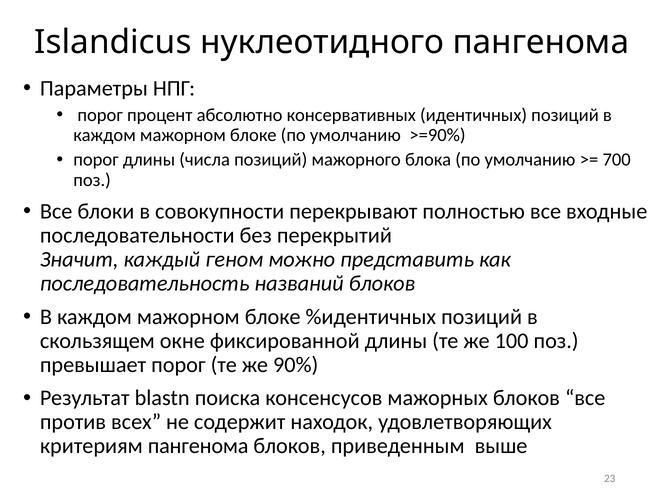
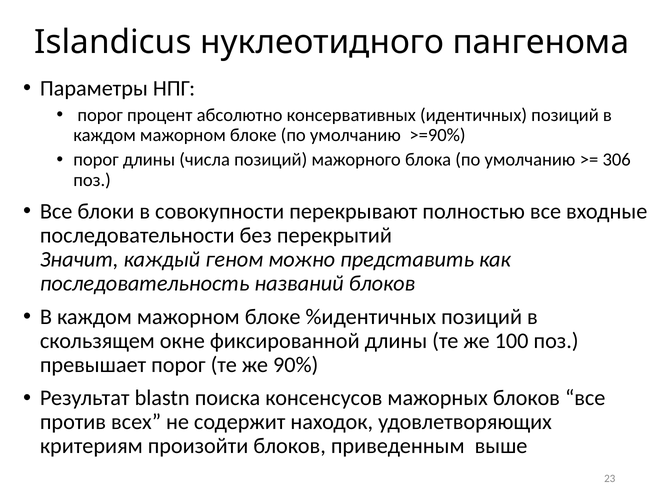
700: 700 -> 306 (617, 160)
критериям пангенома: пангенома -> произойти (198, 446)
